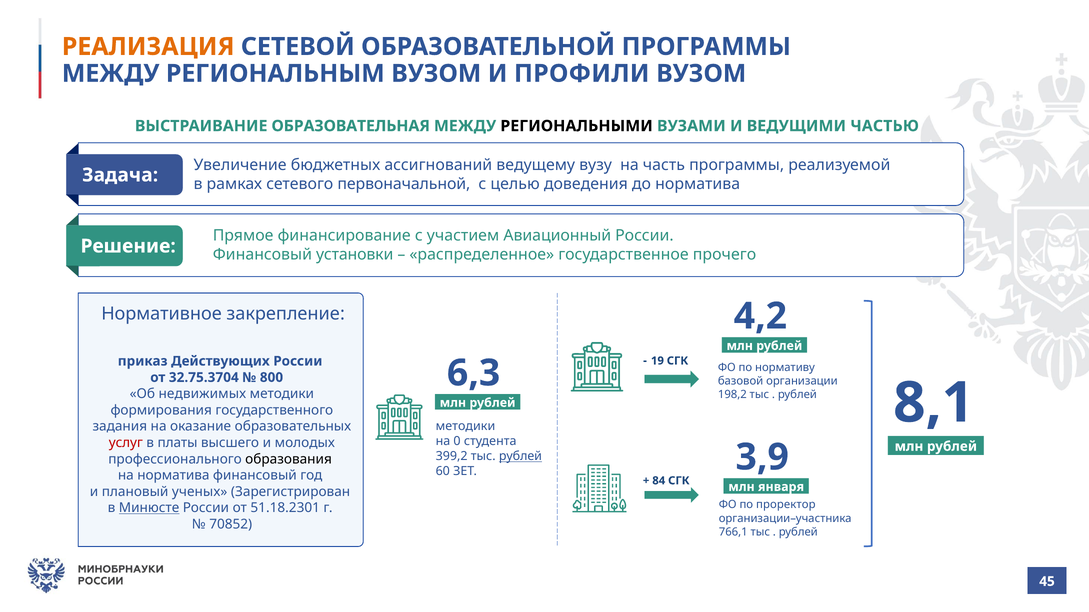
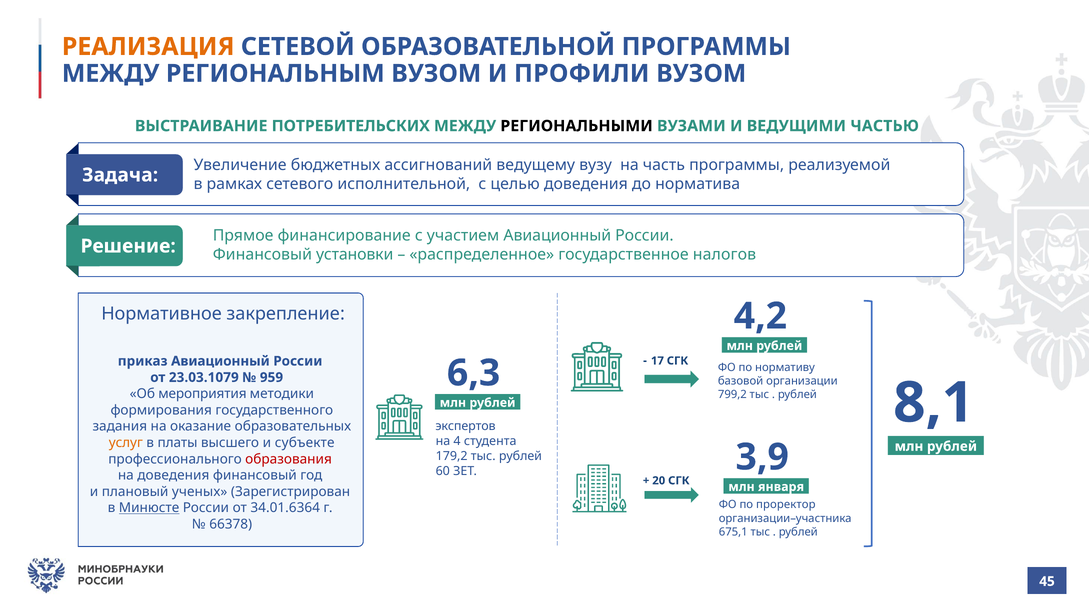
ОБРАЗОВАТЕЛЬНАЯ: ОБРАЗОВАТЕЛЬНАЯ -> ПОТРЕБИТЕЛЬСКИХ (351, 126)
первоначальной: первоначальной -> исполнительной (404, 184)
прочего: прочего -> налогов (724, 255)
19: 19 -> 17 (657, 361)
приказ Действующих: Действующих -> Авиационный (220, 361)
32.75.3704: 32.75.3704 -> 23.03.1079 (204, 378)
800: 800 -> 959 (271, 378)
недвижимых: недвижимых -> мероприятия (202, 394)
198,2: 198,2 -> 799,2 (732, 395)
методики: методики -> экспертов (466, 427)
0: 0 -> 4 (457, 442)
услуг colour: red -> orange (126, 443)
молодых: молодых -> субъекте (305, 443)
399,2: 399,2 -> 179,2 (452, 457)
рублей underline: present -> none (520, 457)
образования colour: black -> red (289, 459)
на норматива: норматива -> доведения (173, 476)
84: 84 -> 20 (659, 481)
51.18.2301: 51.18.2301 -> 34.01.6364 (285, 508)
70852: 70852 -> 66378 (231, 525)
766,1: 766,1 -> 675,1 (733, 532)
